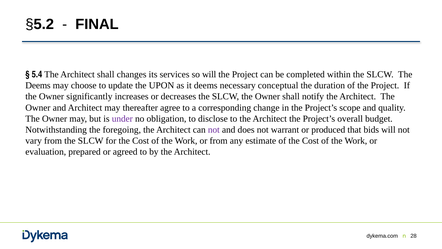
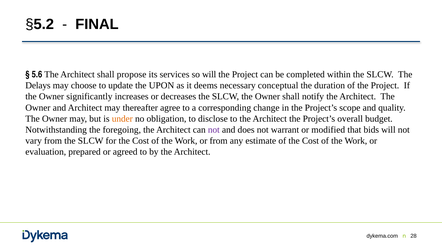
5.4: 5.4 -> 5.6 (37, 74)
changes: changes -> propose (132, 74)
Deems: Deems -> Delays (38, 85)
under colour: purple -> orange (122, 119)
produced: produced -> modified (328, 130)
